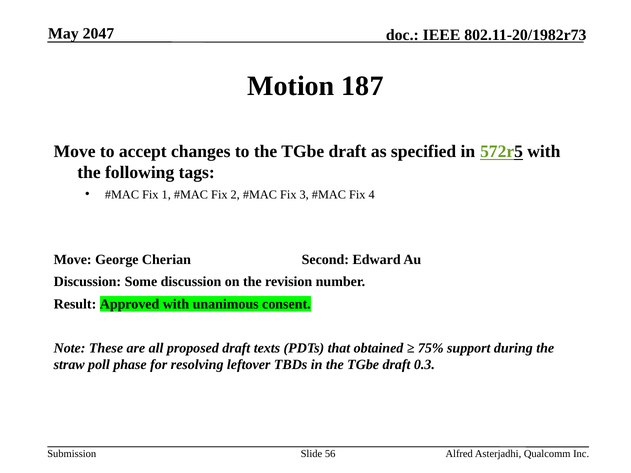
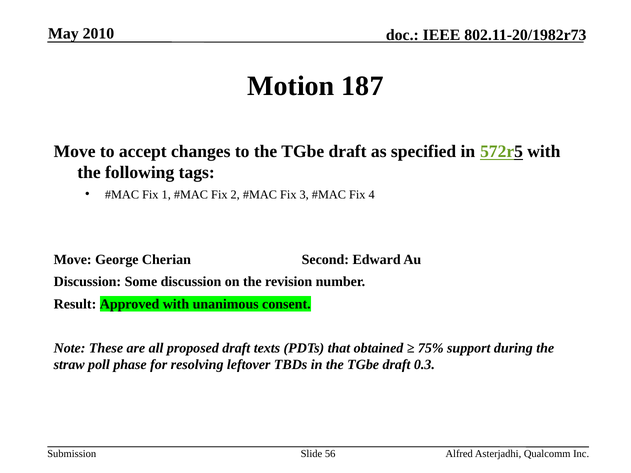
2047: 2047 -> 2010 (98, 33)
